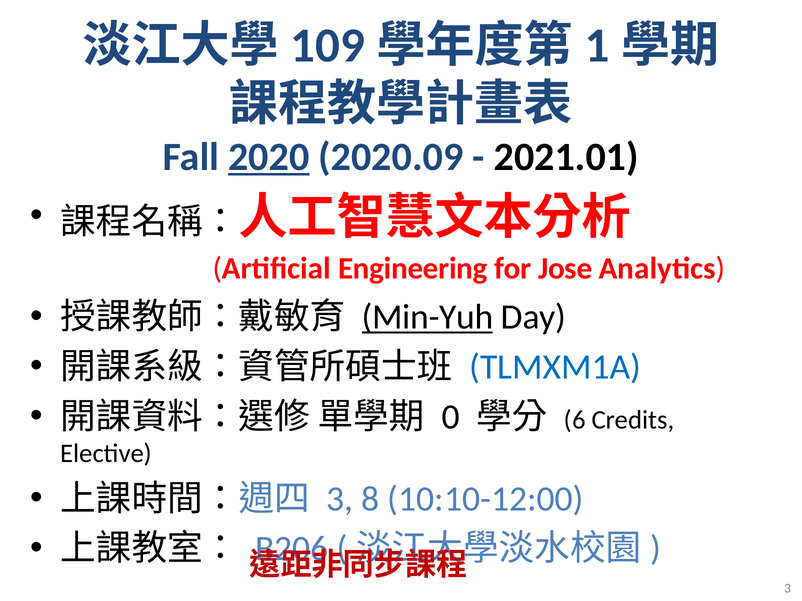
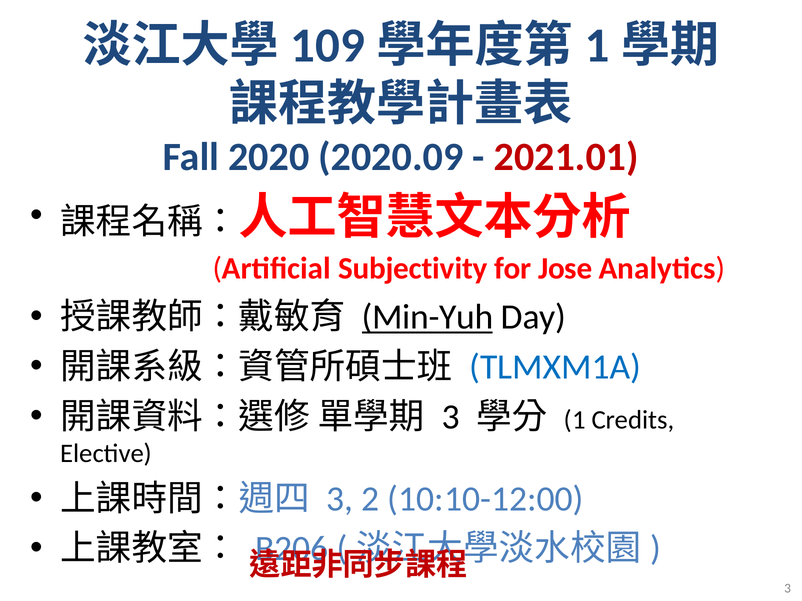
2020 underline: present -> none (269, 157)
2021.01 colour: black -> red (566, 157)
Engineering: Engineering -> Subjectivity (413, 269)
0: 0 -> 3 (451, 417)
6: 6 -> 1 (575, 420)
8: 8 -> 2 (370, 499)
